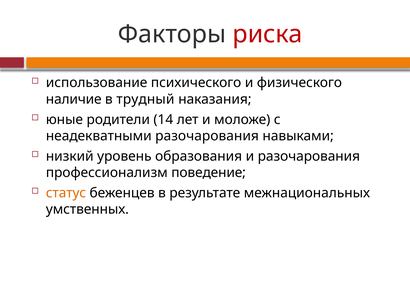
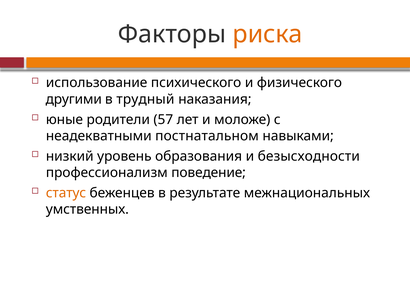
риска colour: red -> orange (268, 34)
наличие: наличие -> другими (74, 99)
14: 14 -> 57 (163, 120)
неадекватными разочарования: разочарования -> постнатальном (207, 136)
и разочарования: разочарования -> безысходности (309, 157)
